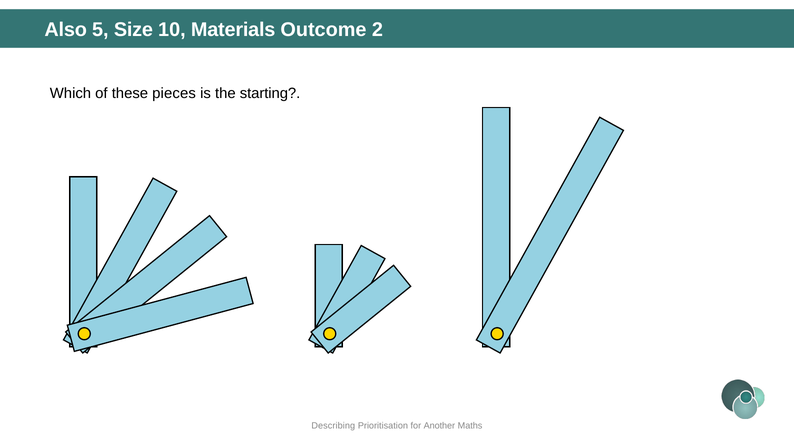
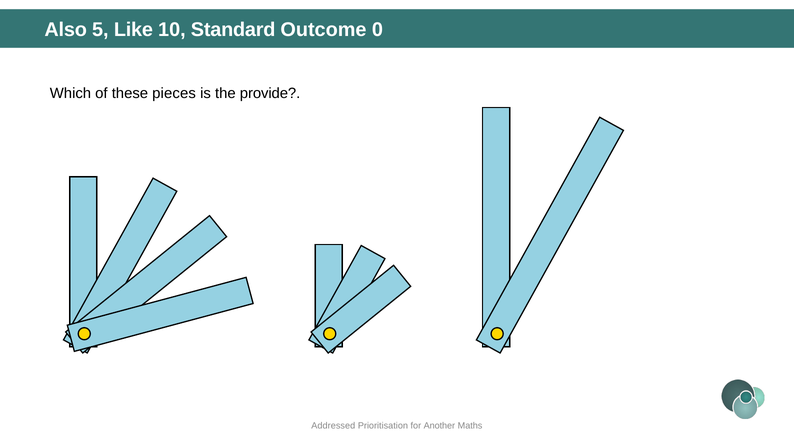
Size: Size -> Like (133, 30)
Materials: Materials -> Standard (233, 30)
2: 2 -> 0 (377, 30)
starting: starting -> provide (270, 94)
Describing: Describing -> Addressed (333, 426)
